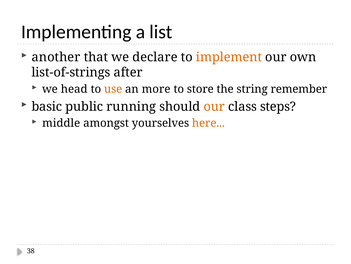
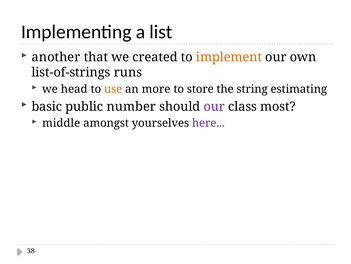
declare: declare -> created (155, 57)
after: after -> runs (128, 72)
remember: remember -> estimating (299, 89)
running: running -> number (131, 106)
our colour: orange -> purple (214, 106)
steps: steps -> most (278, 106)
here colour: orange -> purple (208, 123)
